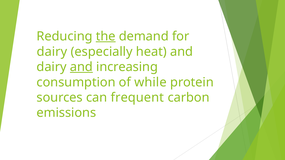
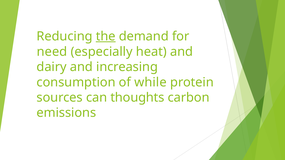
dairy: dairy -> need (52, 52)
and underline: present -> none (81, 67)
frequent: frequent -> thoughts (137, 98)
